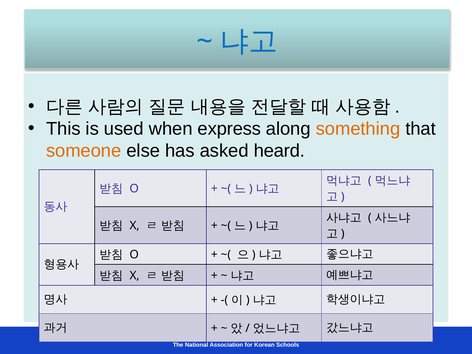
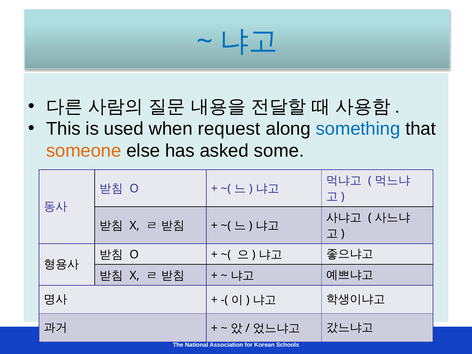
express: express -> request (229, 129)
something colour: orange -> blue (358, 129)
heard: heard -> some (279, 151)
